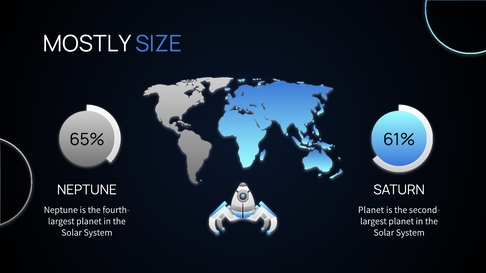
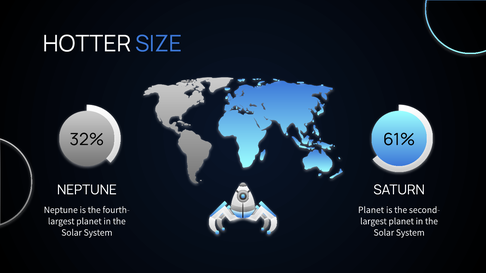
MOSTLY: MOSTLY -> HOTTER (87, 44)
65%: 65% -> 32% (87, 140)
